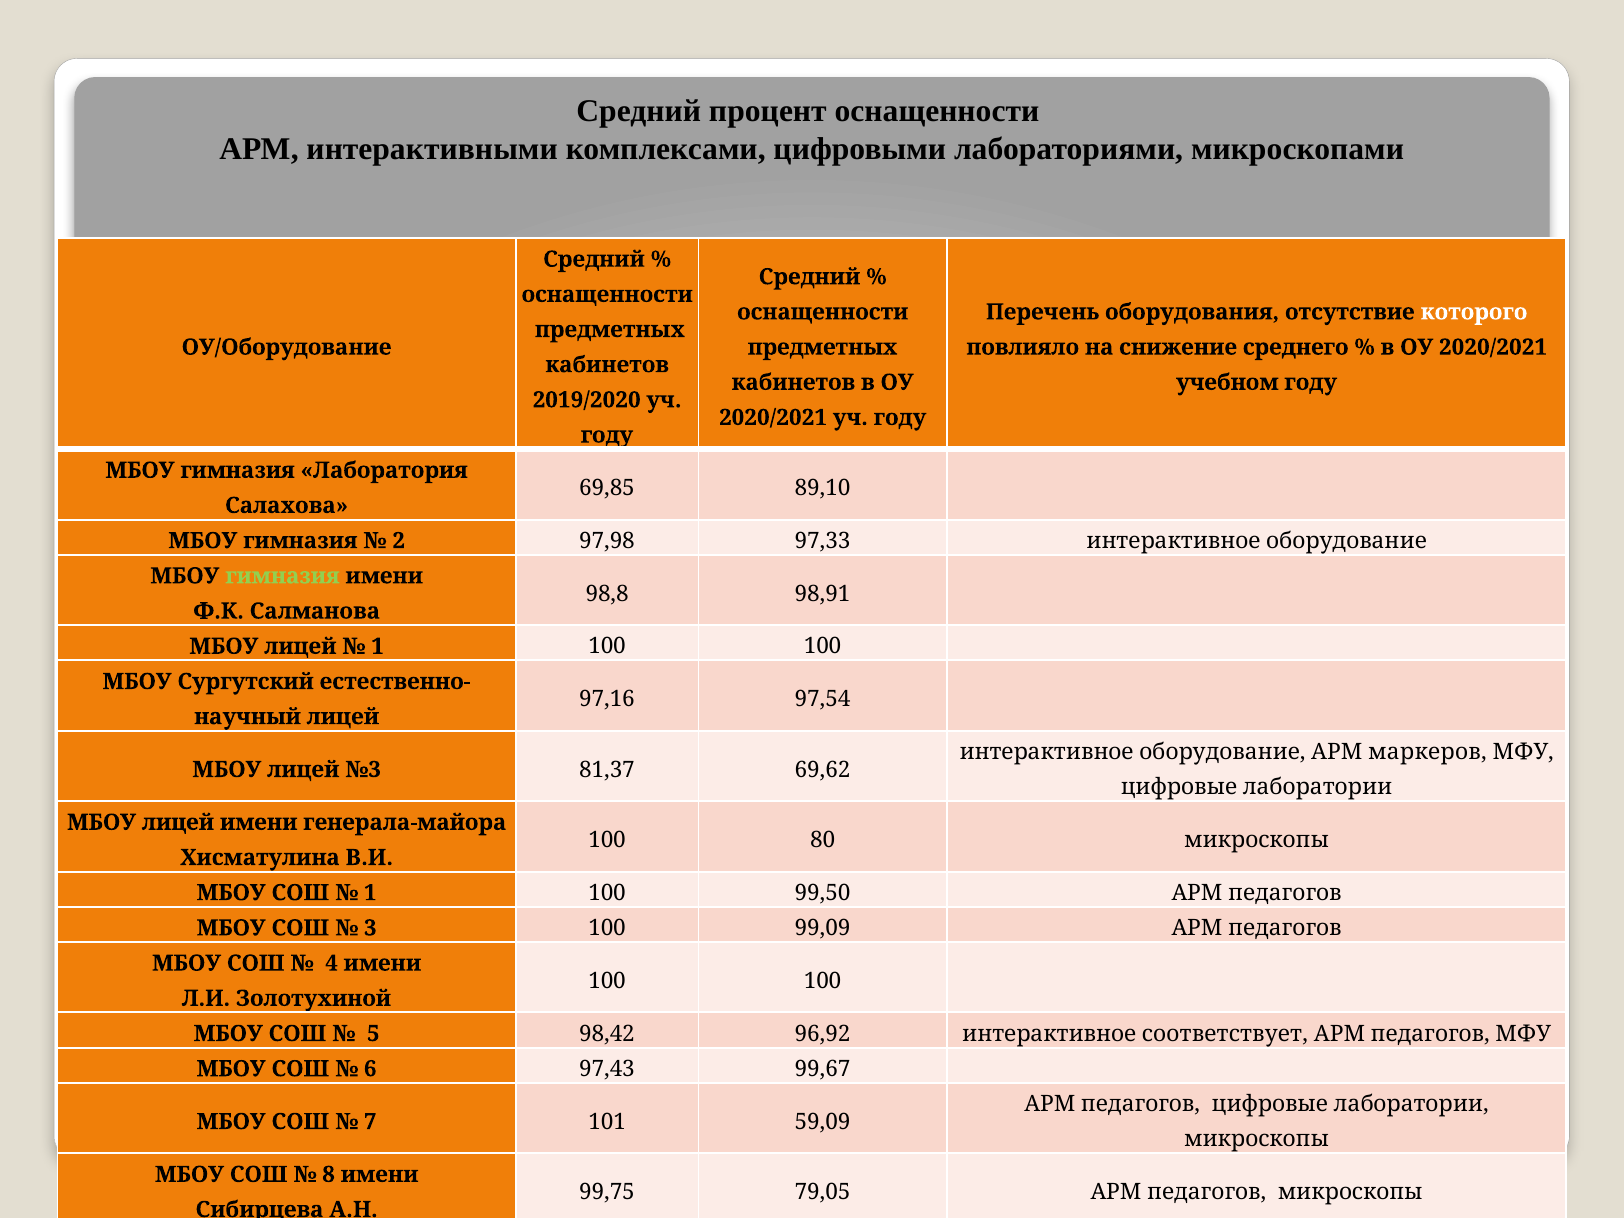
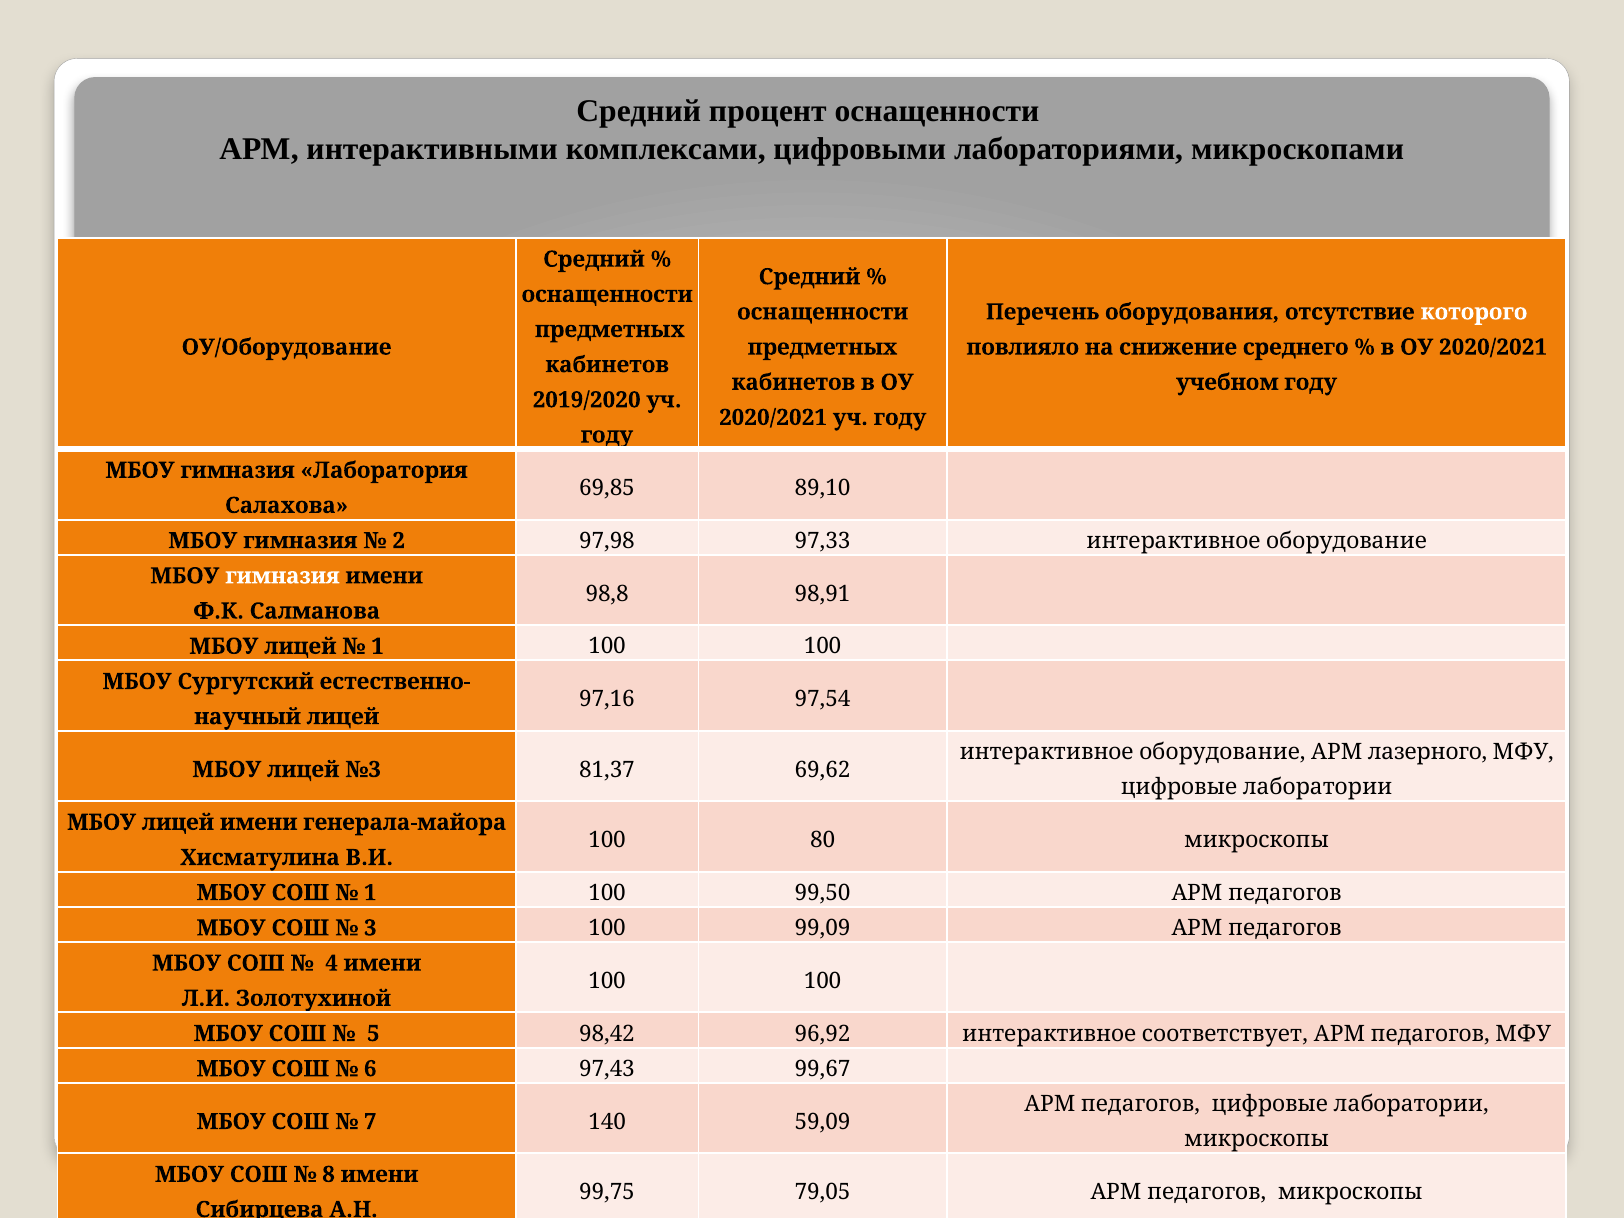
гимназия colour: light green -> white (283, 576)
маркеров: маркеров -> лазерного (1428, 752)
101: 101 -> 140 (607, 1122)
